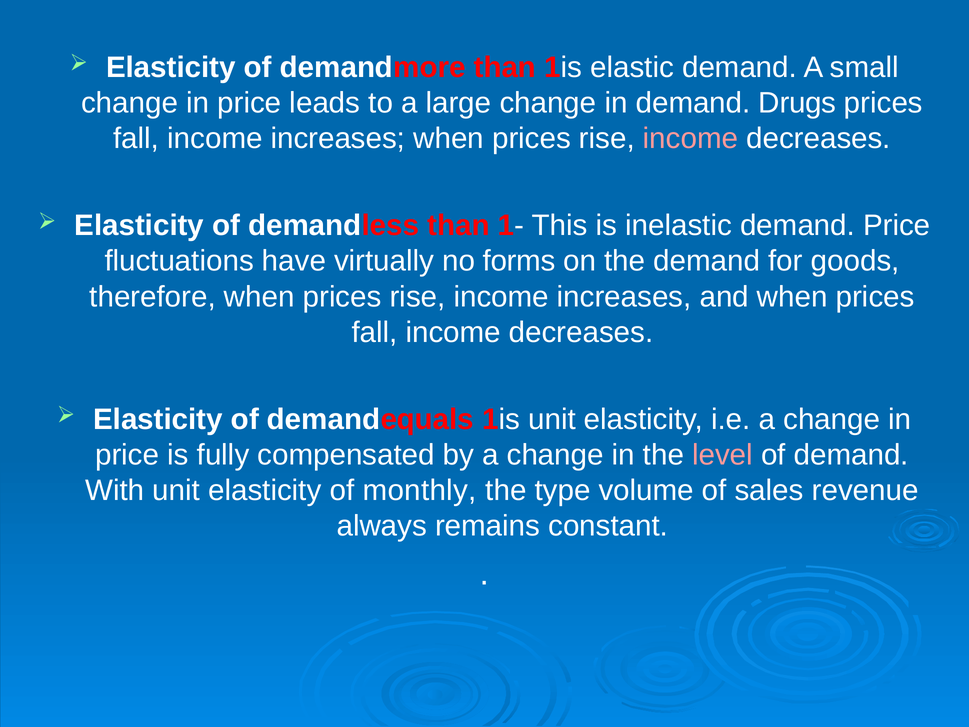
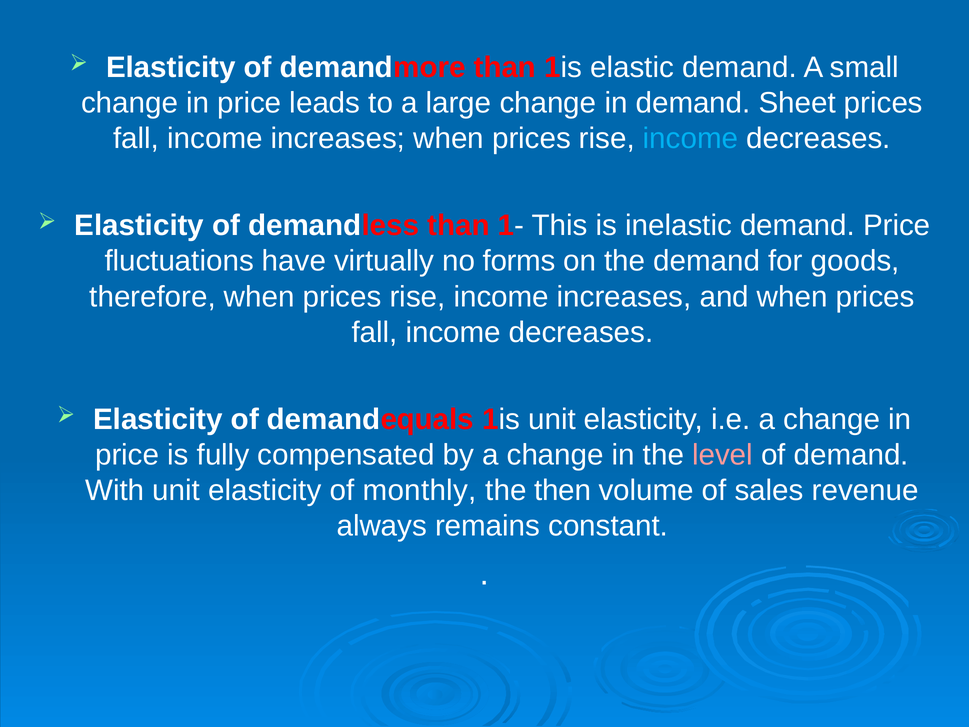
Drugs: Drugs -> Sheet (797, 103)
income colour: pink -> light blue (691, 138)
type: type -> then (563, 490)
